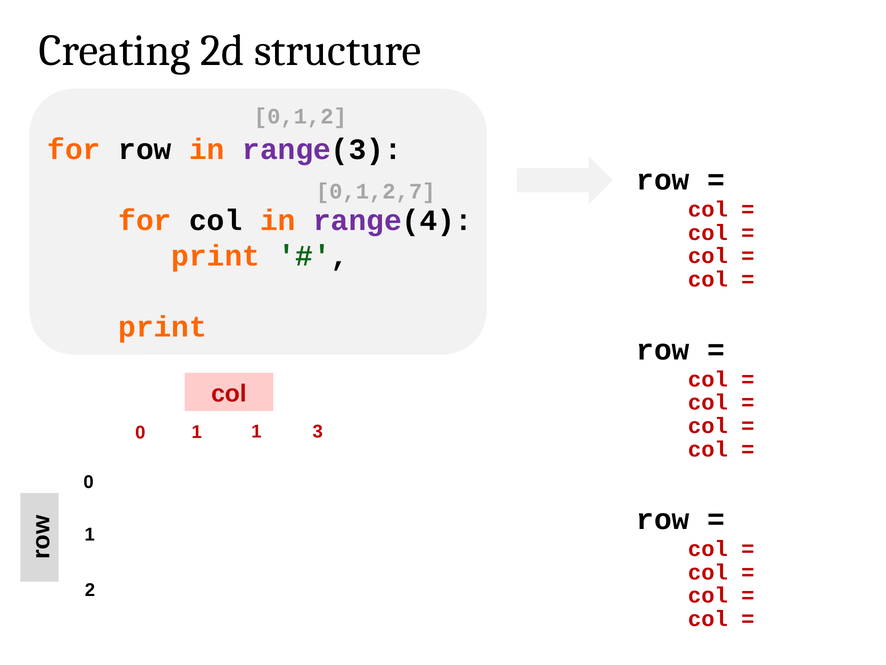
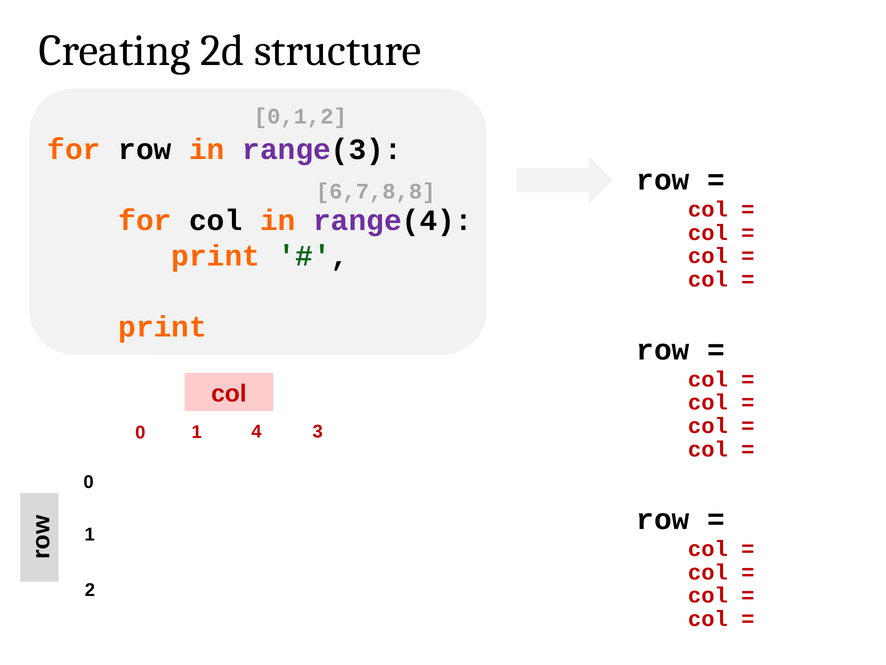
0,1,2,7: 0,1,2,7 -> 6,7,8,8 (376, 191)
1 1: 1 -> 4 (256, 431)
